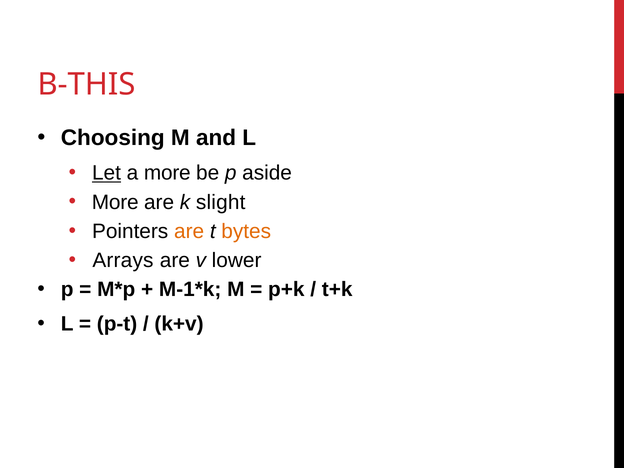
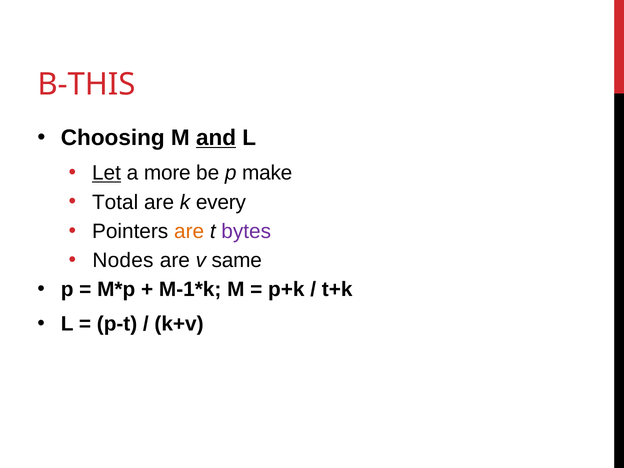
and underline: none -> present (216, 138)
aside: aside -> make (267, 173)
More: More -> Total (115, 202)
slight: slight -> every (221, 202)
bytes colour: orange -> purple (246, 231)
Arrays: Arrays -> Nodes (123, 260)
lower: lower -> same (237, 260)
